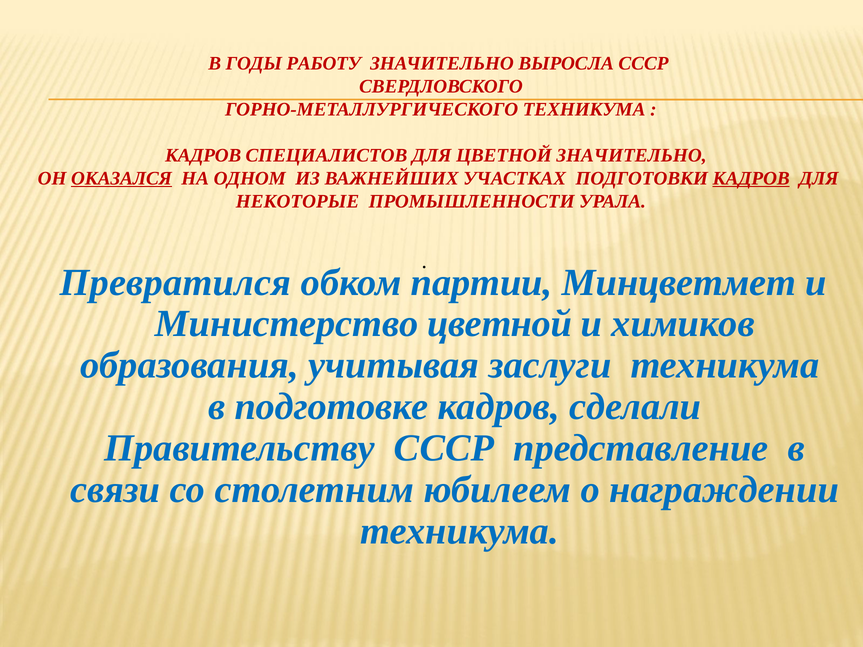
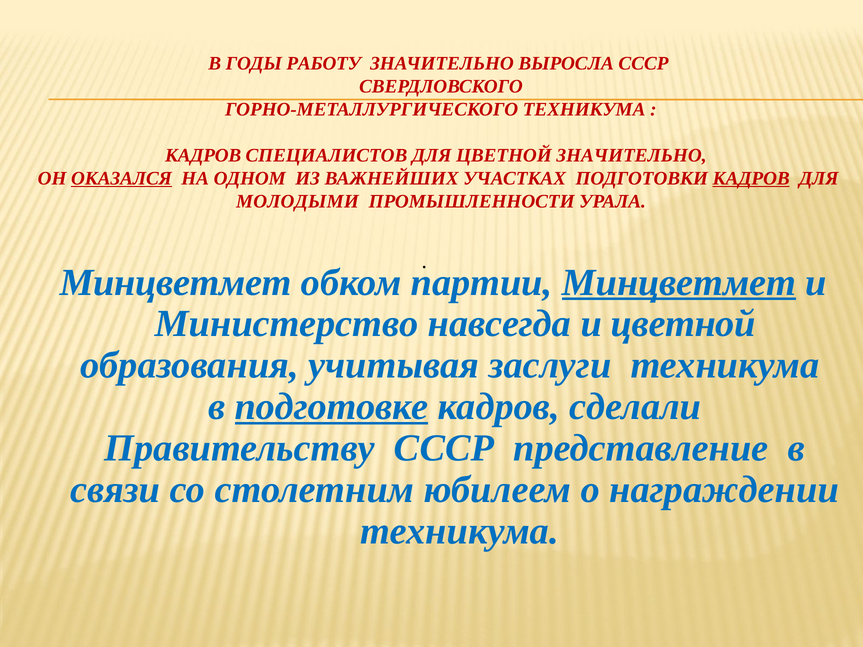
НЕКОТОРЫЕ: НЕКОТОРЫЕ -> МОЛОДЫМИ (297, 201)
Превратился: Превратился -> Минцветмет (176, 282)
Минцветмет underline: none -> present (679, 282)
Министерство цветной: цветной -> навсегда (499, 324)
и химиков: химиков -> цветной (683, 324)
подготовке underline: none -> present (332, 407)
